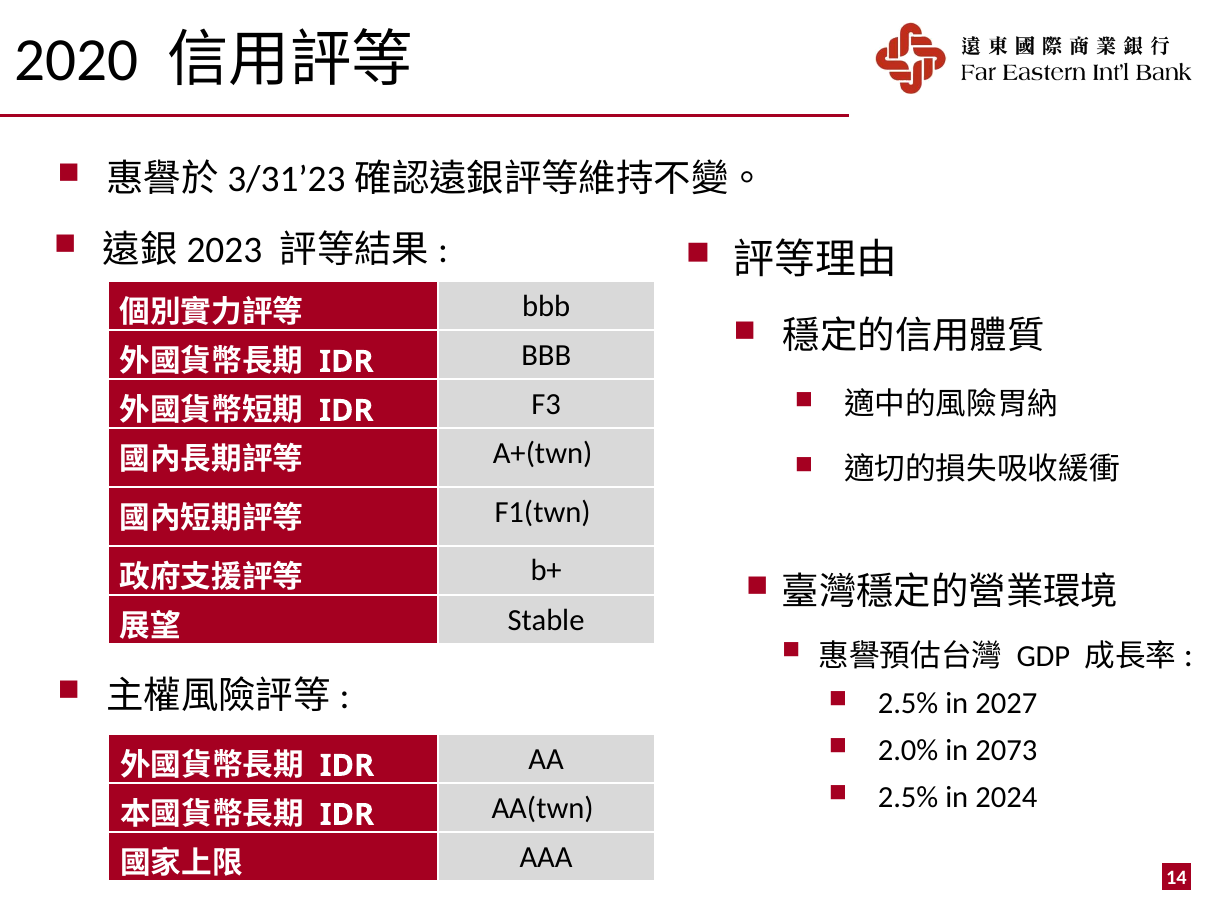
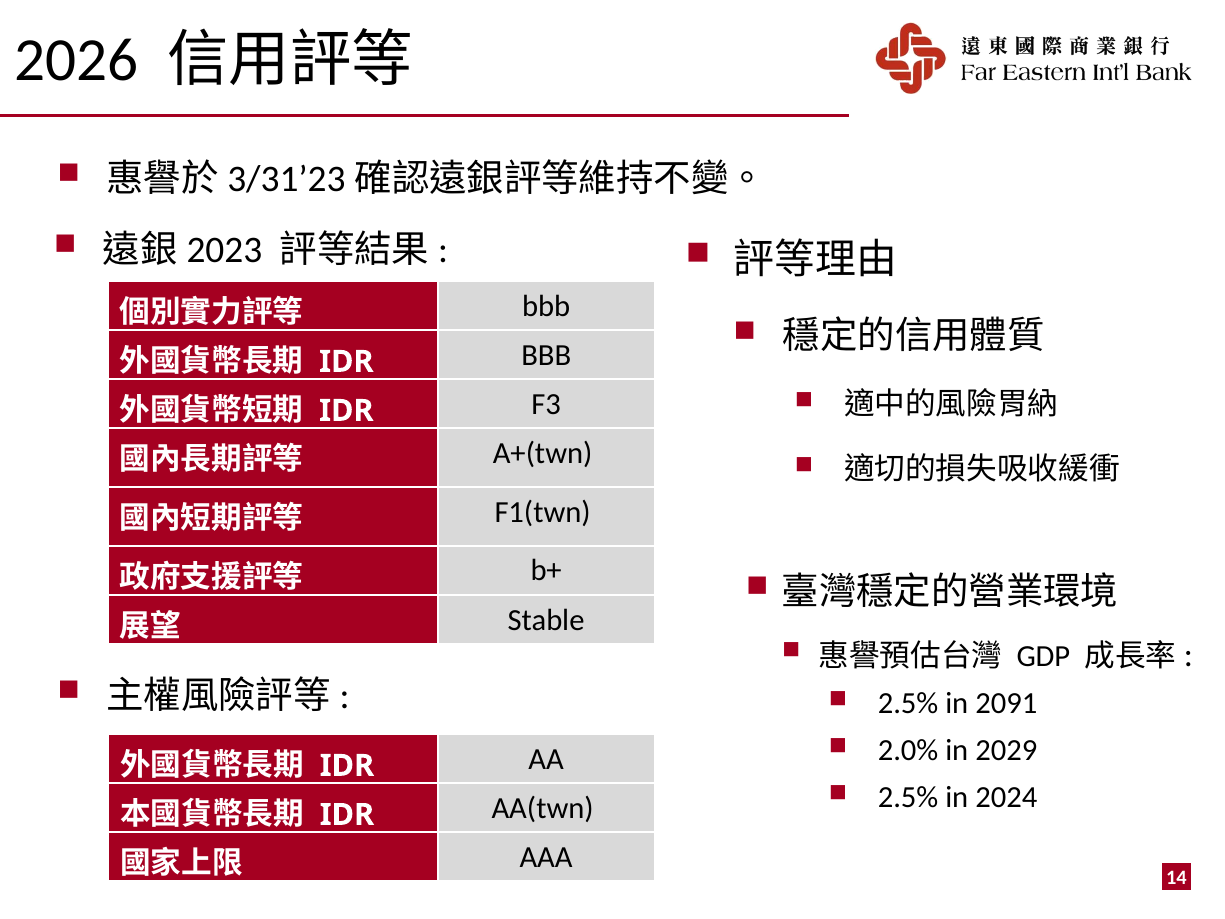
2020: 2020 -> 2026 (77, 60)
2027: 2027 -> 2091 (1006, 703)
2073: 2073 -> 2029 (1006, 750)
